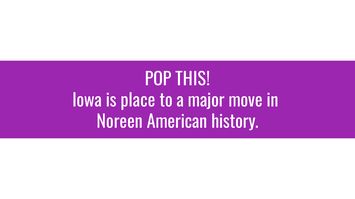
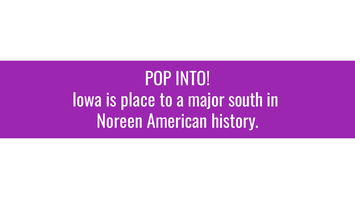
THIS: THIS -> INTO (193, 80)
move: move -> south (246, 101)
